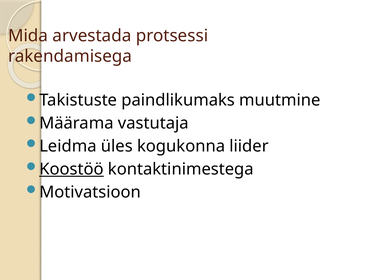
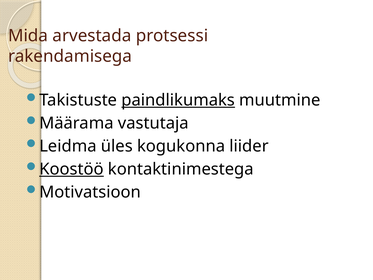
paindlikumaks underline: none -> present (178, 100)
